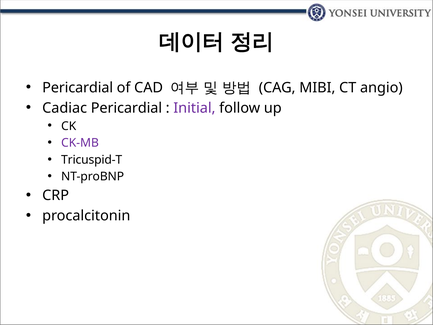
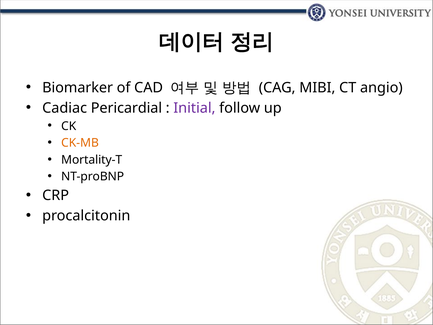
Pericardial: Pericardial -> Biomarker (78, 88)
CK-MB colour: purple -> orange (80, 143)
Tricuspid-T: Tricuspid-T -> Mortality-T (92, 160)
